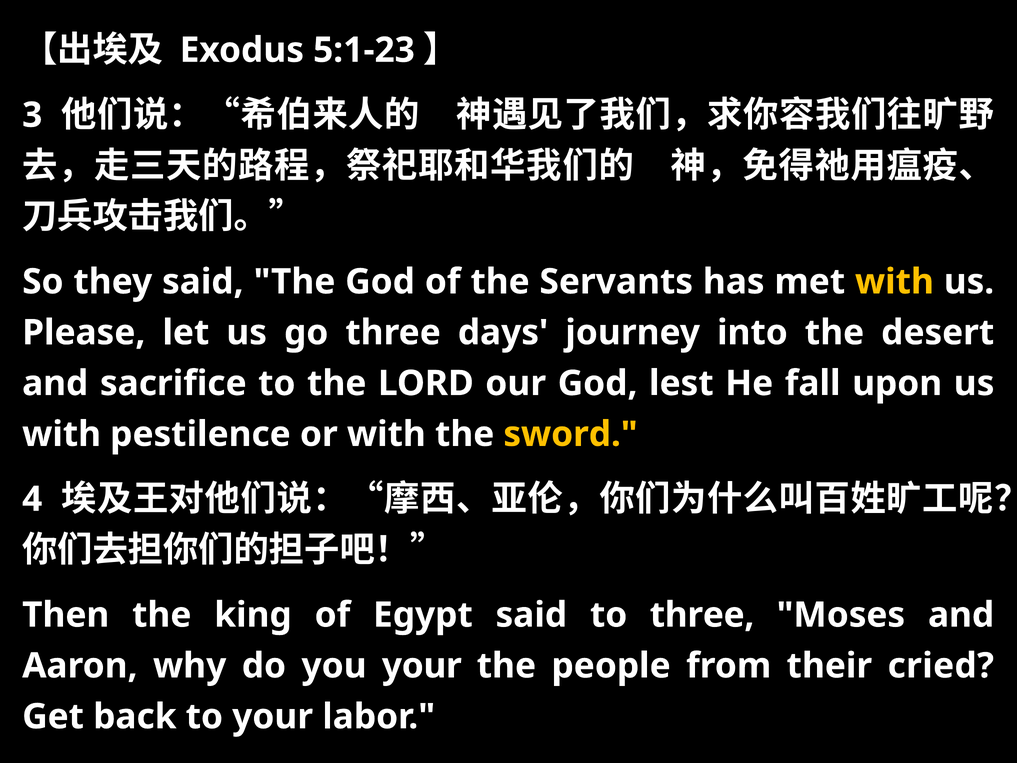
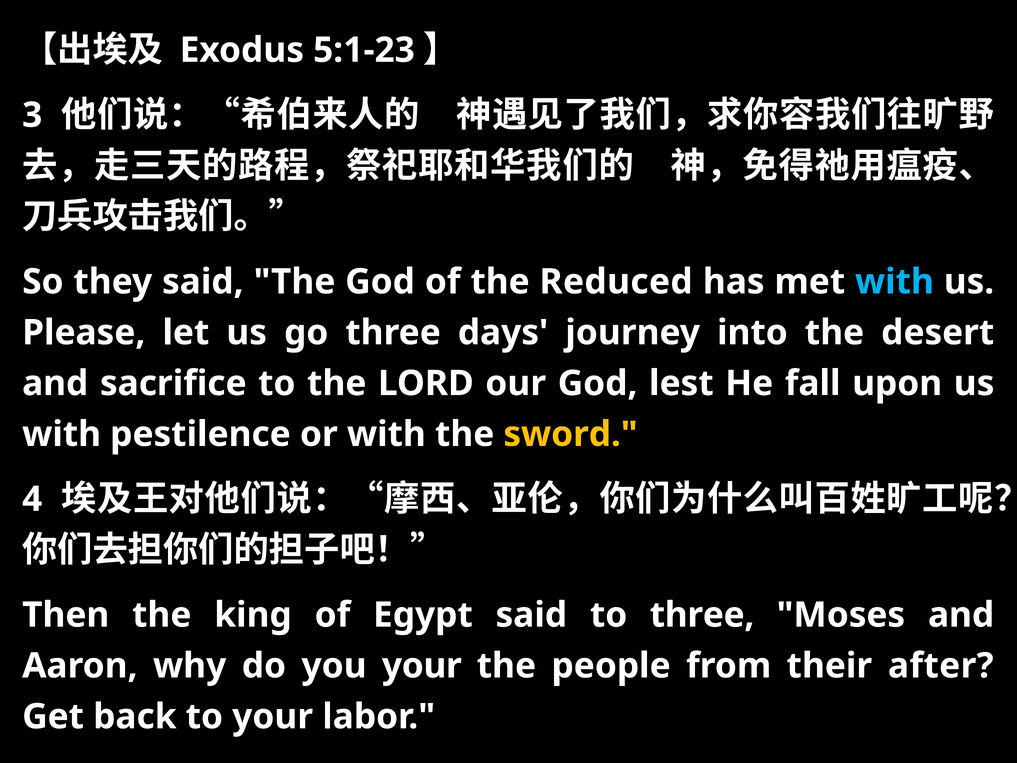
Servants: Servants -> Reduced (616, 282)
with colour: yellow -> light blue (894, 282)
cried: cried -> after (941, 666)
